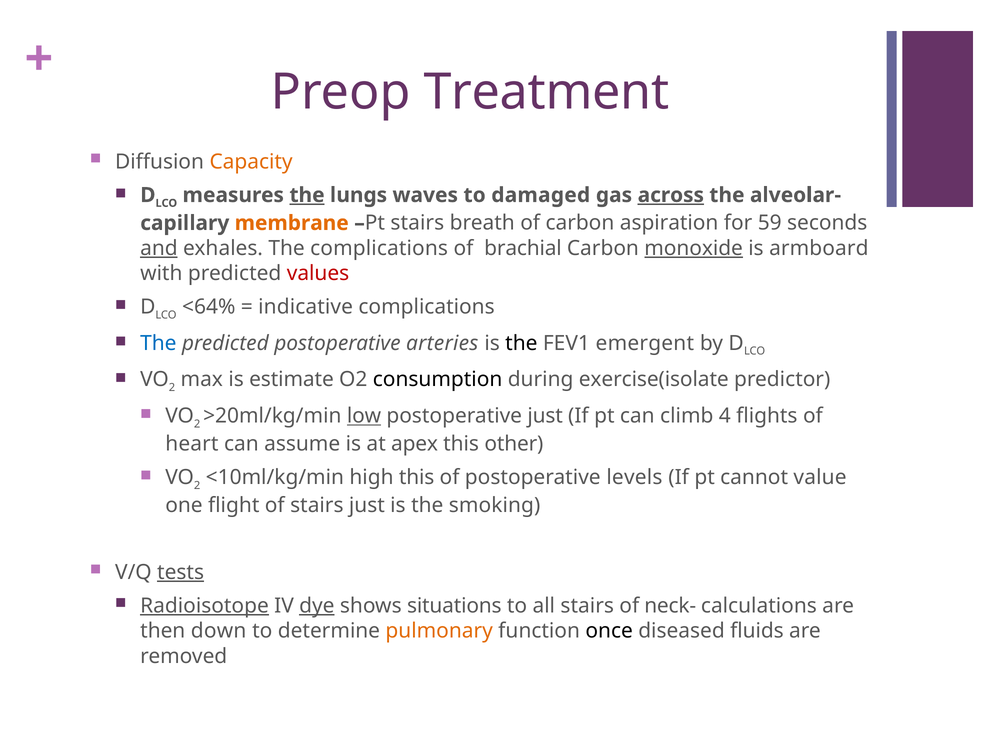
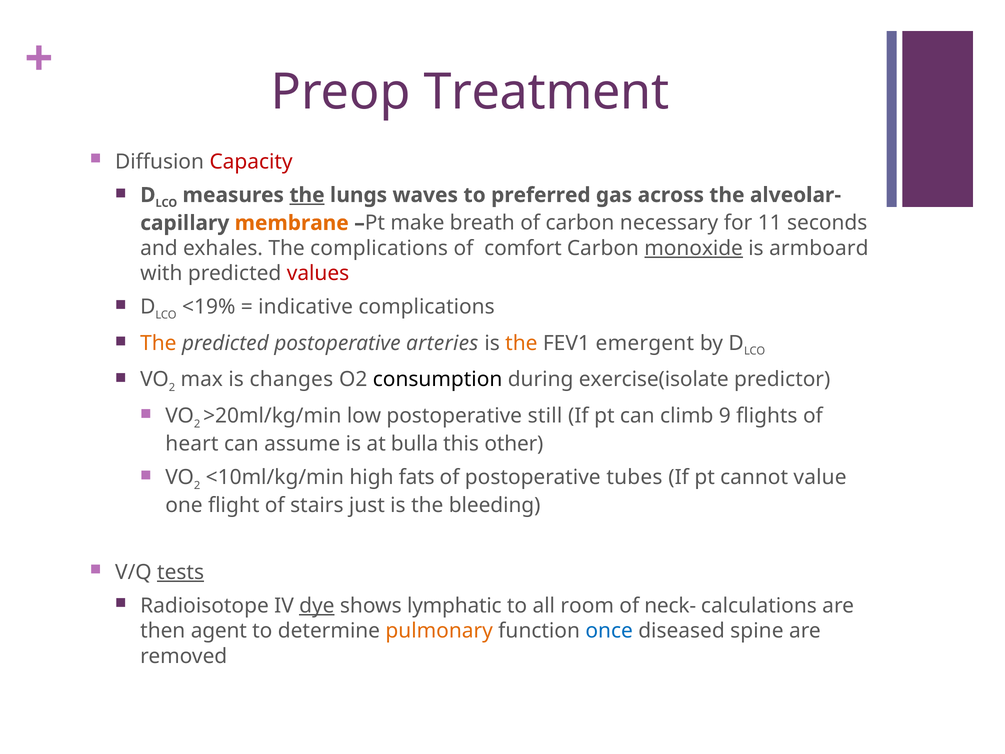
Capacity colour: orange -> red (251, 162)
damaged: damaged -> preferred (541, 195)
across underline: present -> none (671, 195)
Pt stairs: stairs -> make (417, 223)
aspiration: aspiration -> necessary (669, 223)
59: 59 -> 11 (770, 223)
and underline: present -> none (159, 248)
brachial: brachial -> comfort (523, 248)
<64%: <64% -> <19% (209, 307)
The colour: blue -> orange (158, 343)
the colour: black -> orange (521, 343)
estimate: estimate -> changes (291, 379)
low underline: present -> none (364, 416)
postoperative just: just -> still (545, 416)
4: 4 -> 9 (725, 416)
apex: apex -> bulla (415, 444)
high this: this -> fats (417, 477)
levels: levels -> tubes (634, 477)
smoking: smoking -> bleeding (495, 505)
Radioisotope underline: present -> none (205, 606)
situations: situations -> lymphatic (454, 606)
all stairs: stairs -> room (587, 606)
down: down -> agent (219, 631)
once colour: black -> blue (609, 631)
fluids: fluids -> spine (757, 631)
